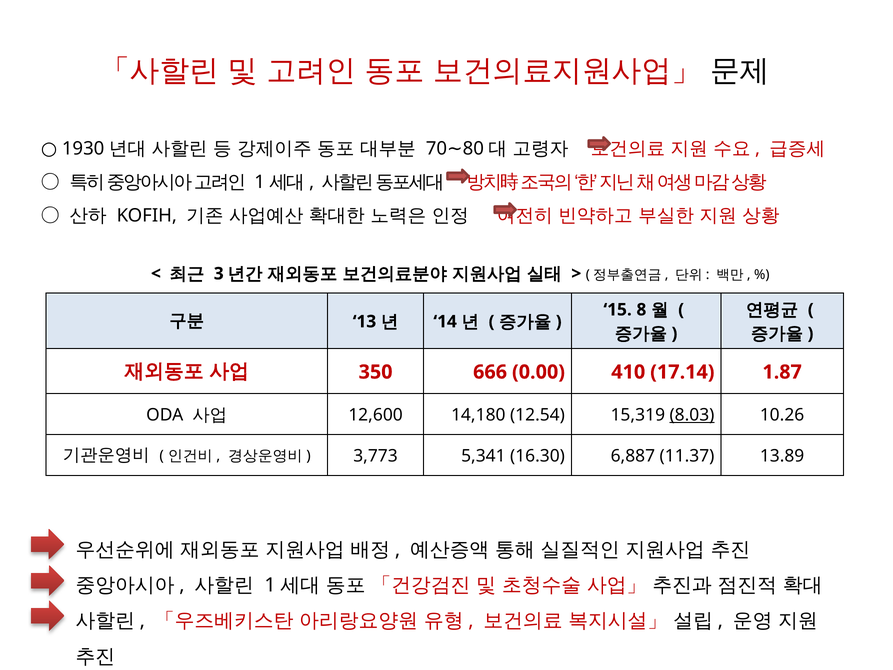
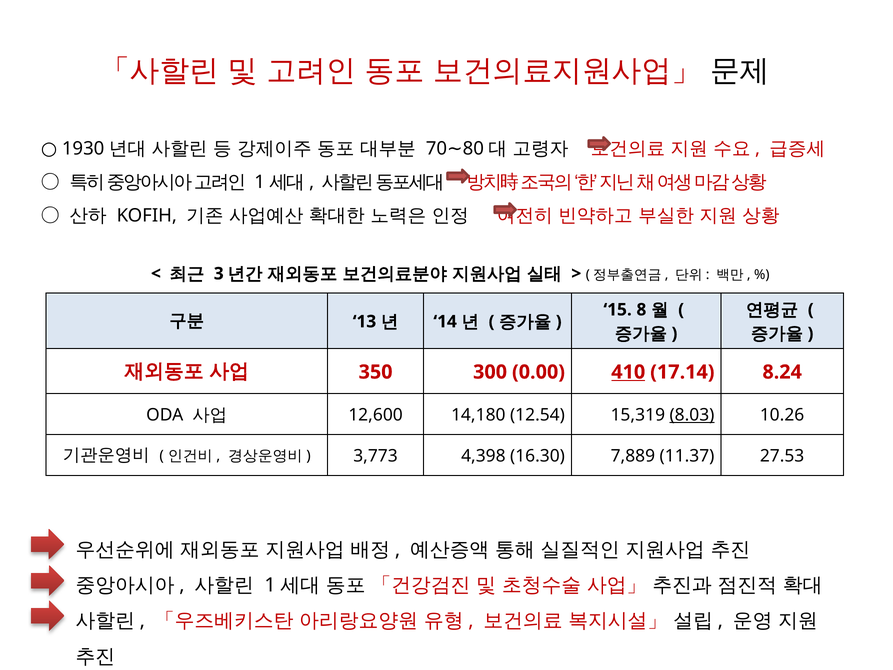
666: 666 -> 300 (490, 372)
410 underline: none -> present (628, 372)
1.87: 1.87 -> 8.24 (782, 372)
5,341: 5,341 -> 4,398 (483, 456)
6,887: 6,887 -> 7,889 (633, 456)
13.89: 13.89 -> 27.53 (782, 456)
